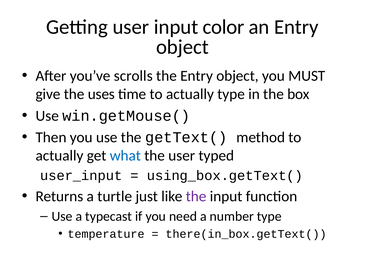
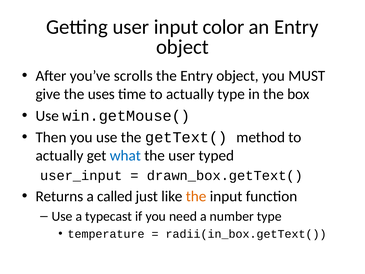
using_box.getText(: using_box.getText( -> drawn_box.getText( (225, 175)
turtle: turtle -> called (115, 196)
the colour: purple -> orange (196, 196)
there(in_box.getText(: there(in_box.getText( -> radii(in_box.getText( (246, 234)
